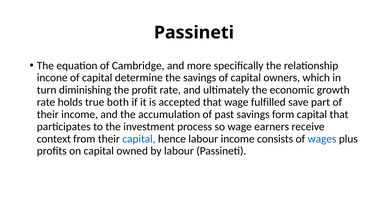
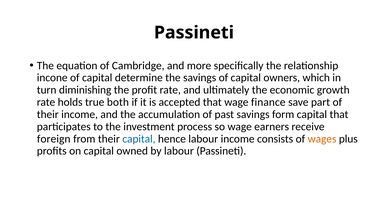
fulfilled: fulfilled -> finance (268, 102)
context: context -> foreign (54, 139)
wages colour: blue -> orange (322, 139)
